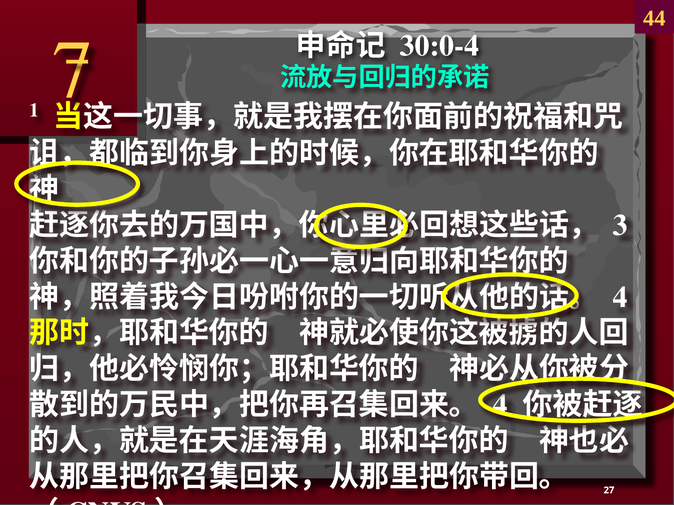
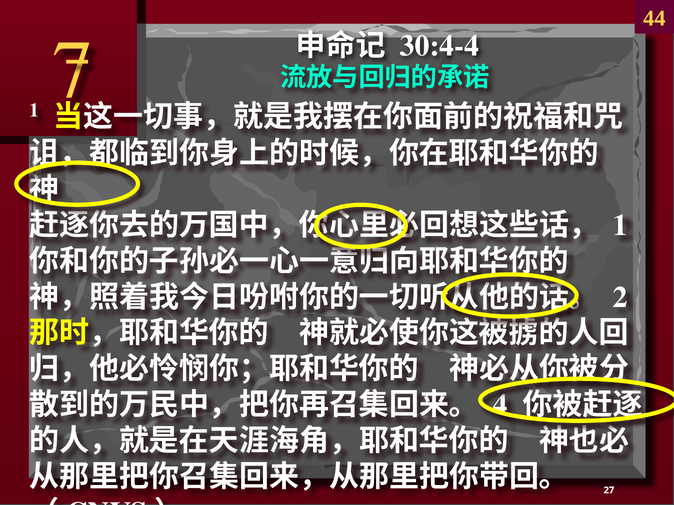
30:0-4: 30:0-4 -> 30:4-4 (439, 46)
3: 3 -> 1 (620, 226)
4: 4 -> 2 (620, 297)
